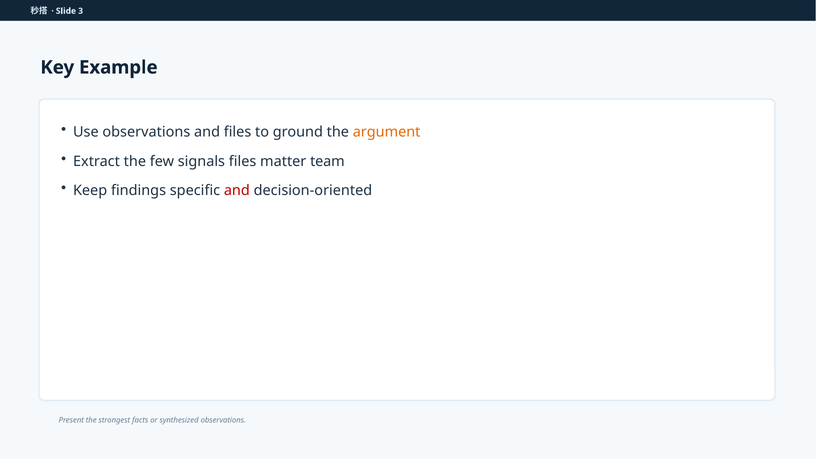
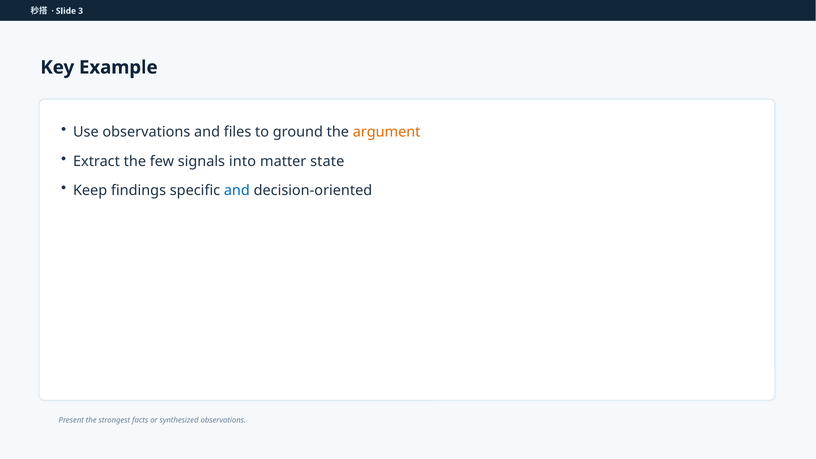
signals files: files -> into (243, 161)
team: team -> state (327, 161)
and colour: red -> blue (237, 191)
